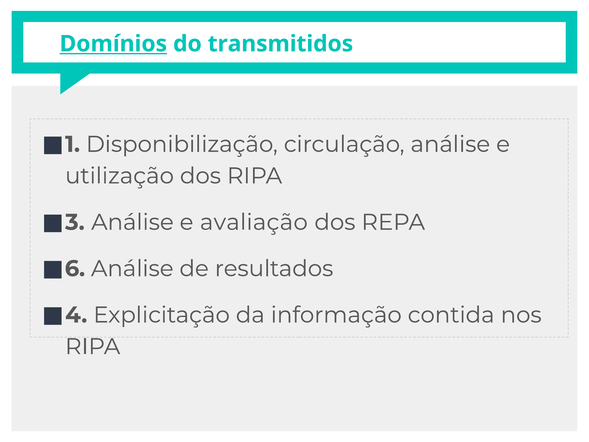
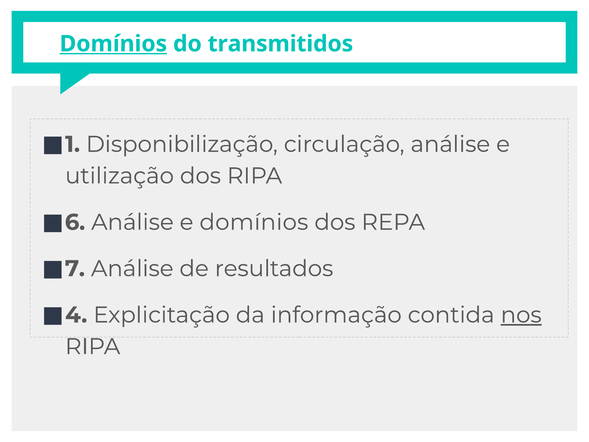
3: 3 -> 6 (75, 222)
e avaliação: avaliação -> domínios (254, 222)
6: 6 -> 7 (75, 268)
nos underline: none -> present (521, 315)
